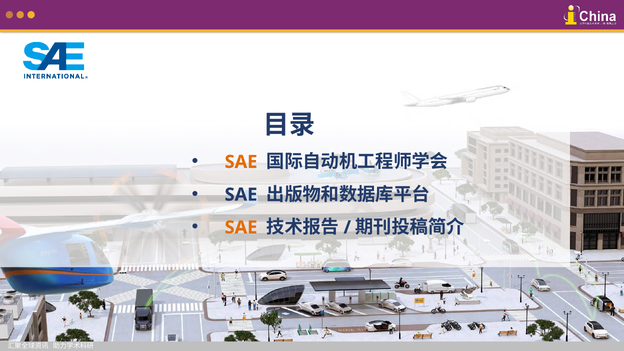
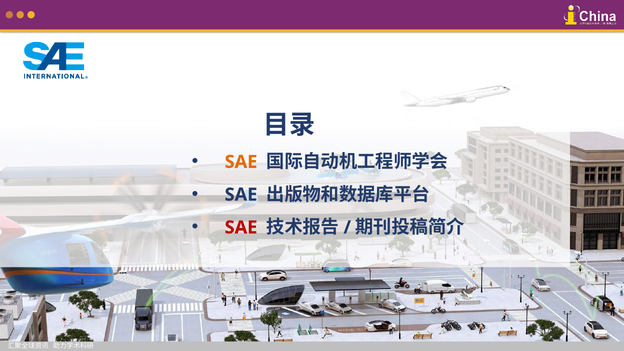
SAE colour: orange -> red (241, 227)
